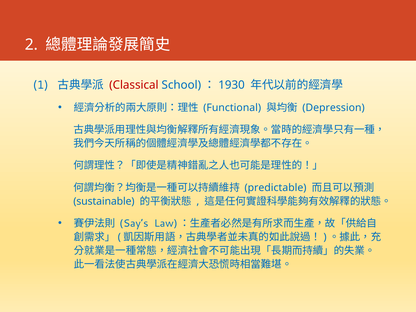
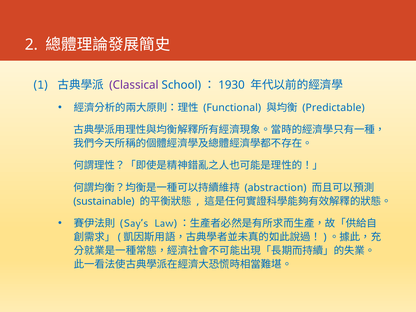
Classical colour: red -> purple (134, 85)
Depression: Depression -> Predictable (333, 108)
predictable: predictable -> abstraction (275, 188)
